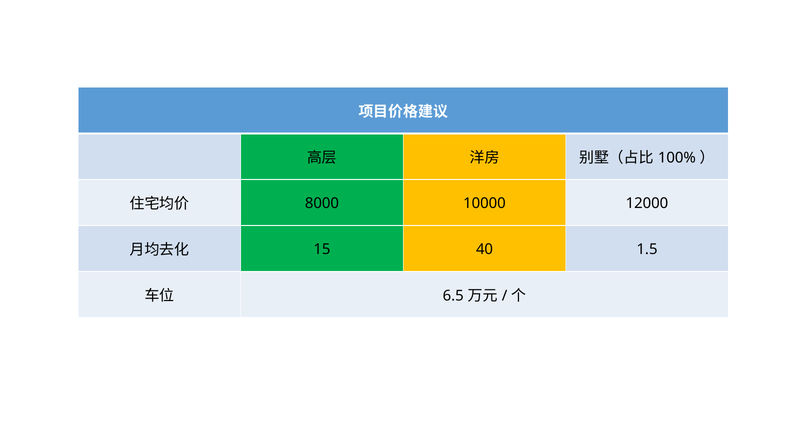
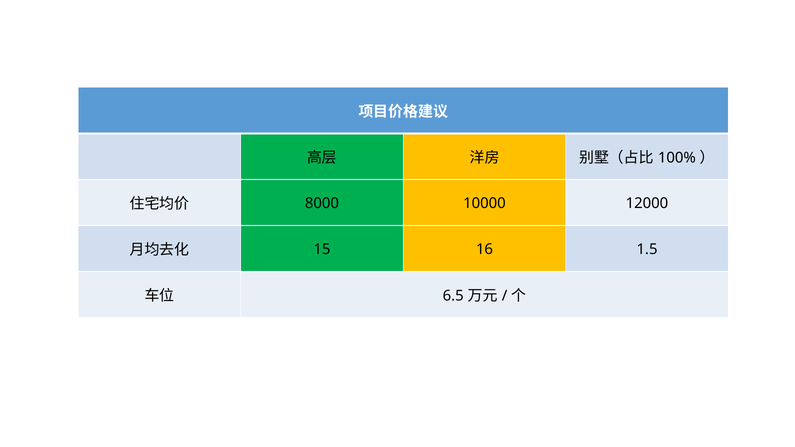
40: 40 -> 16 (485, 249)
